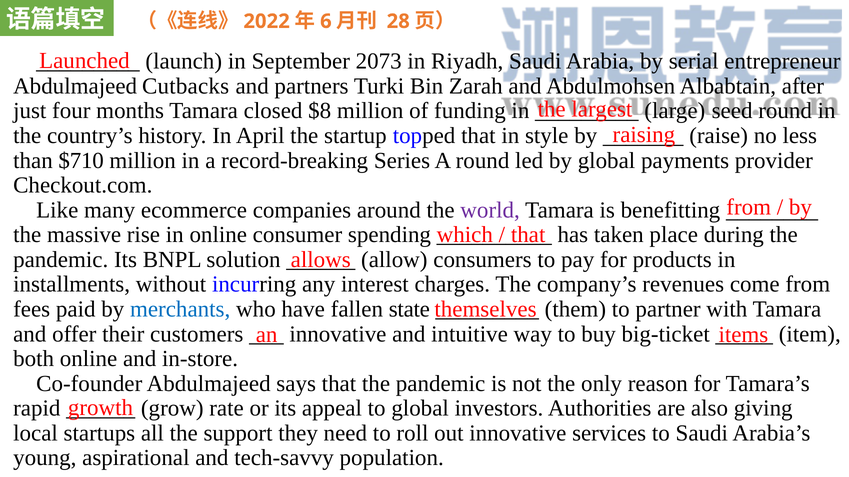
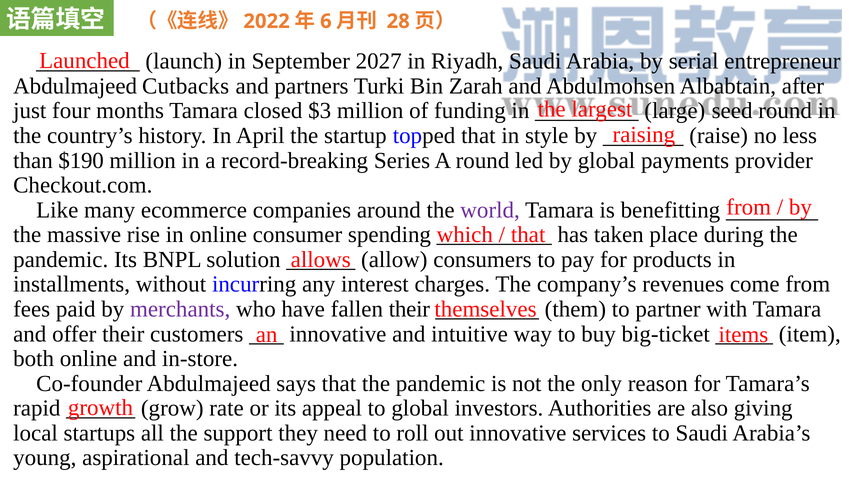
2073: 2073 -> 2027 (379, 61)
$8: $8 -> $3 (320, 111)
$710: $710 -> $190 (81, 161)
merchants colour: blue -> purple (180, 310)
fallen state: state -> their (409, 310)
